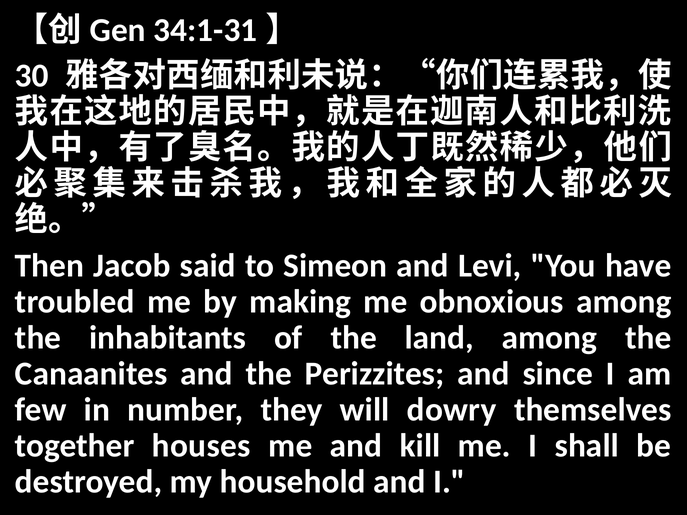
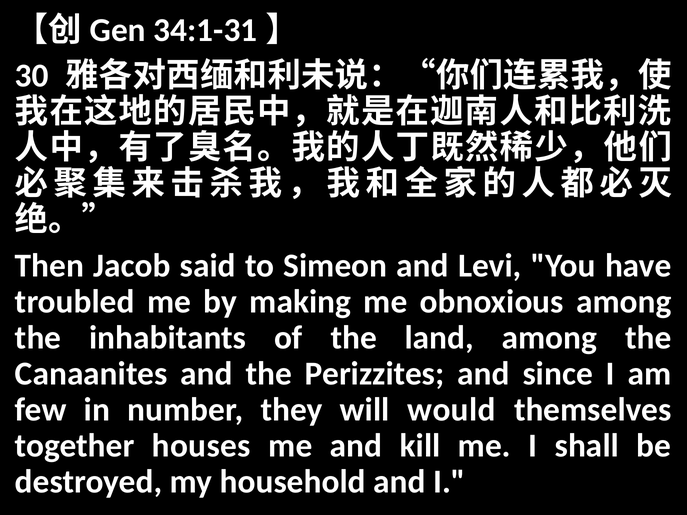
dowry: dowry -> would (452, 410)
